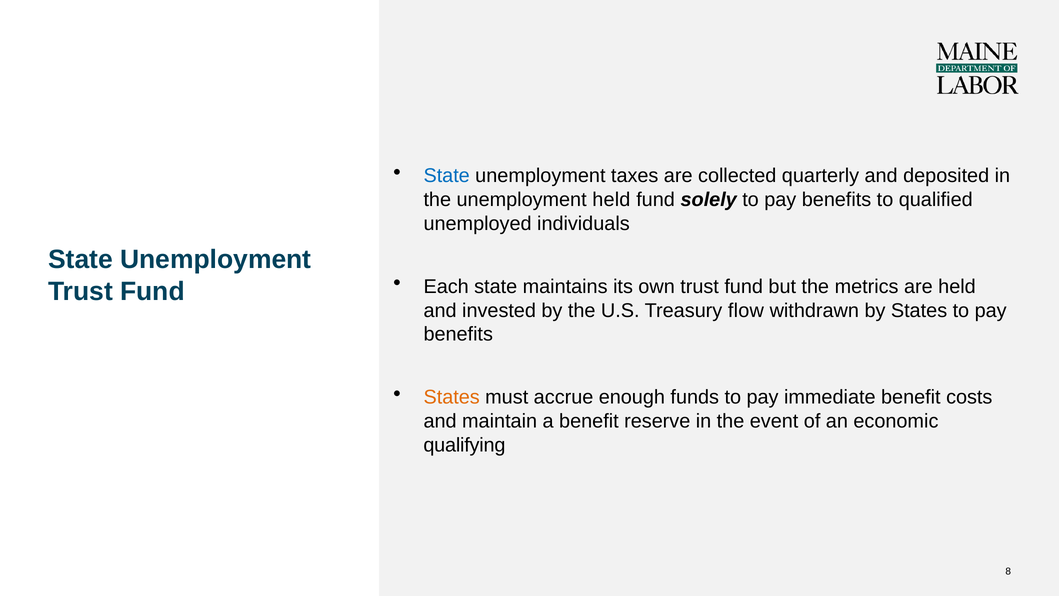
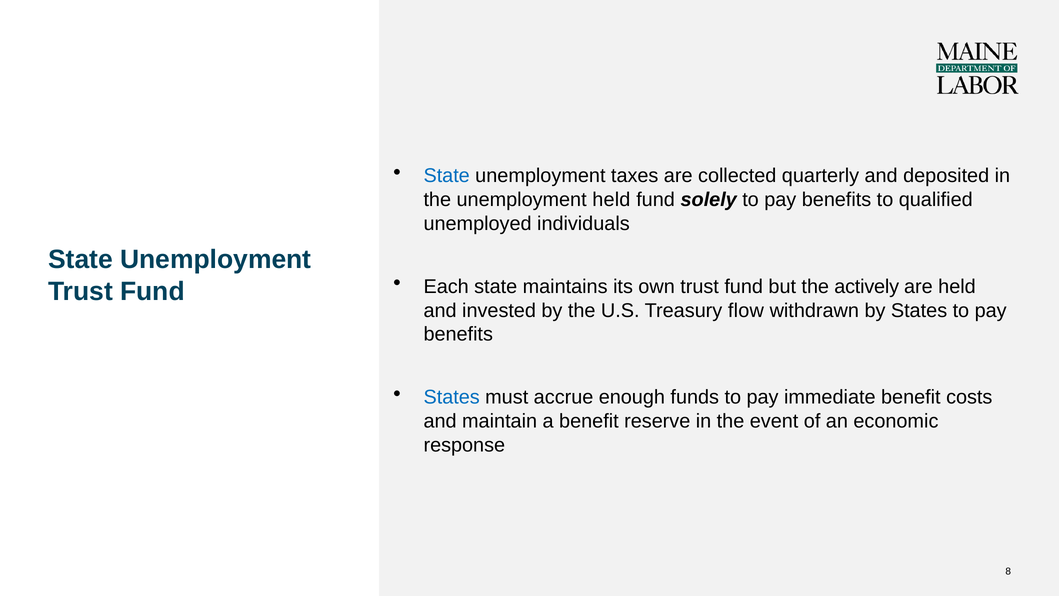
metrics: metrics -> actively (867, 286)
States colour: orange -> blue (452, 397)
qualifying: qualifying -> response (464, 445)
